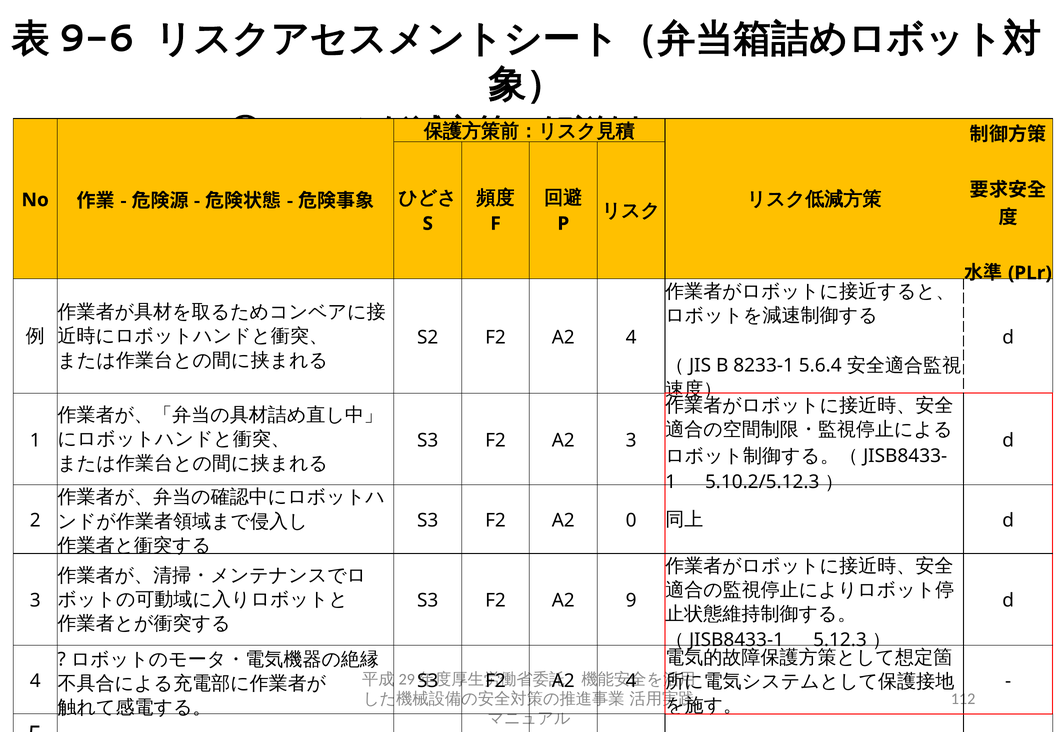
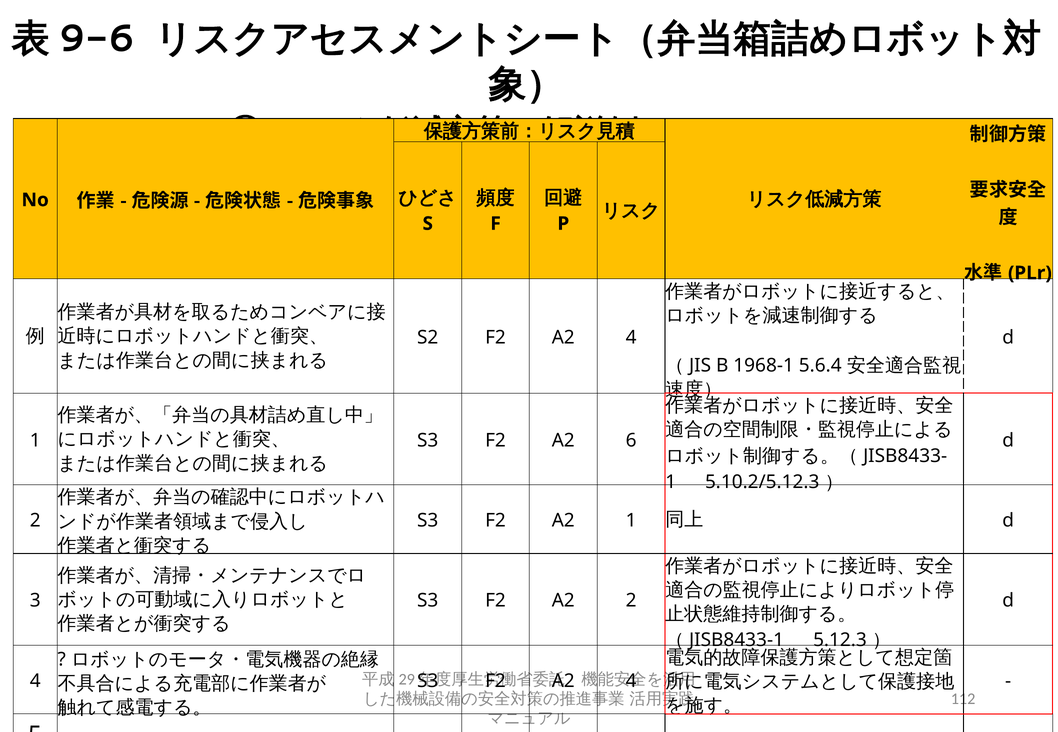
8233-1: 8233-1 -> 1968-1 (764, 366)
A2 3: 3 -> 6 (631, 441)
A2 0: 0 -> 1 (631, 521)
A2 9: 9 -> 2 (631, 601)
